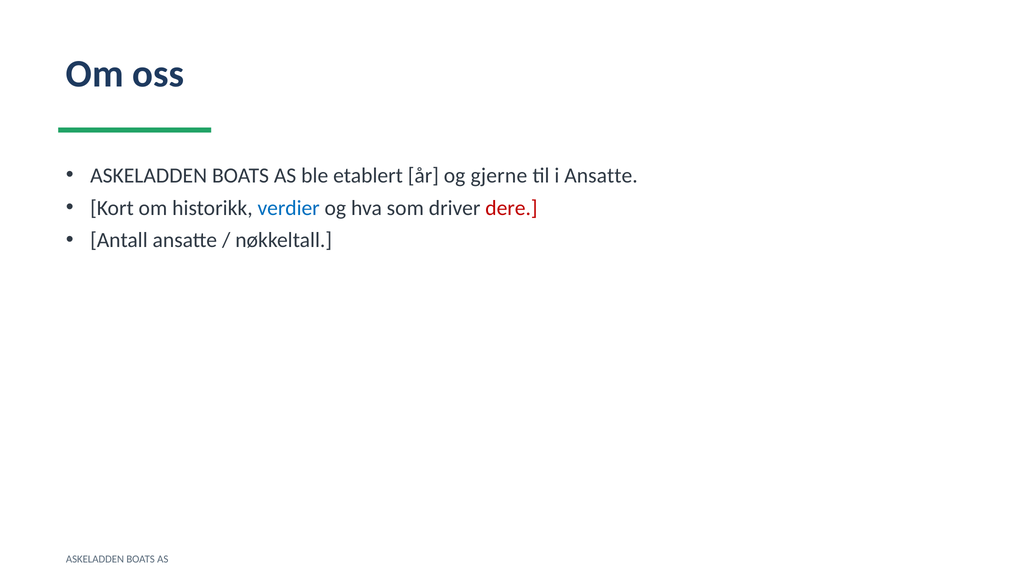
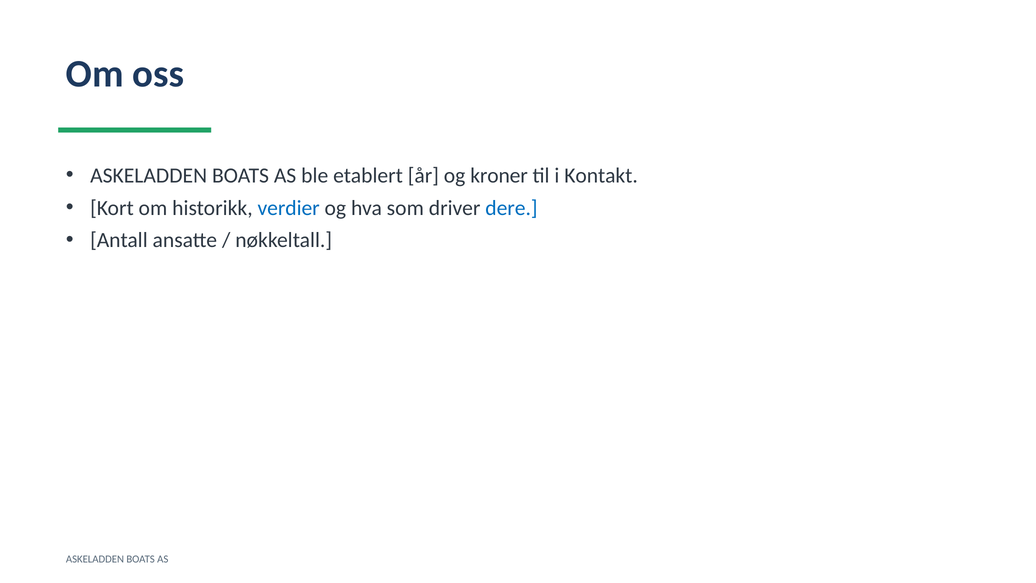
gjerne: gjerne -> kroner (499, 175)
i Ansatte: Ansatte -> Kontakt (601, 175)
dere colour: red -> blue (511, 208)
